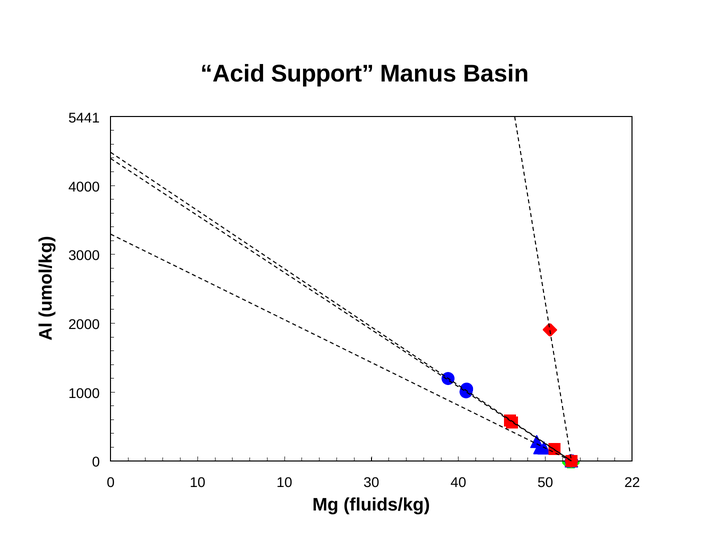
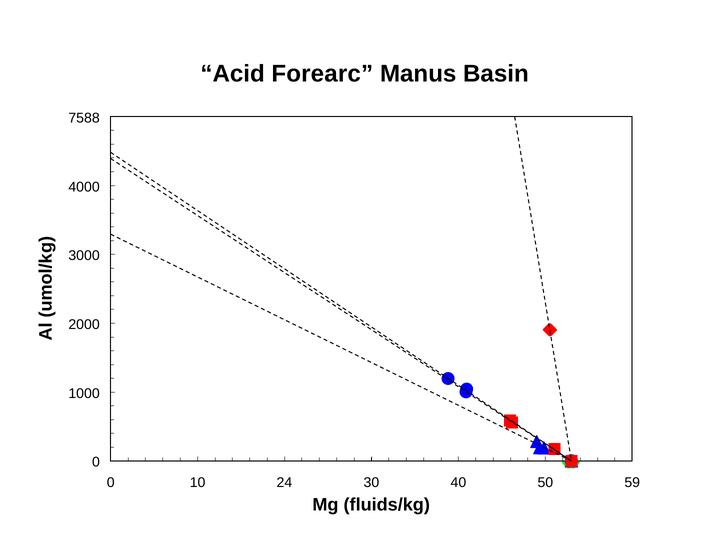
Support: Support -> Forearc (322, 74)
5441: 5441 -> 7588 (84, 118)
10 10: 10 -> 24 (284, 483)
22: 22 -> 59 (632, 483)
